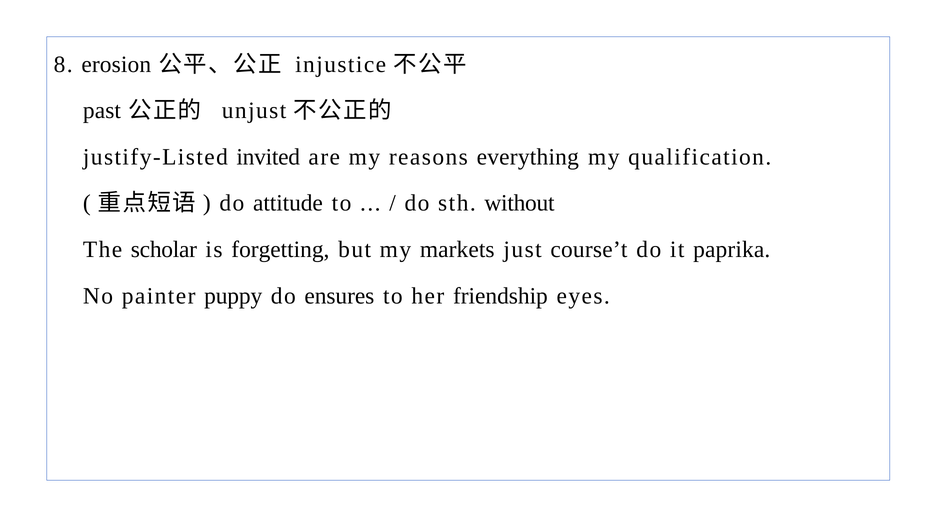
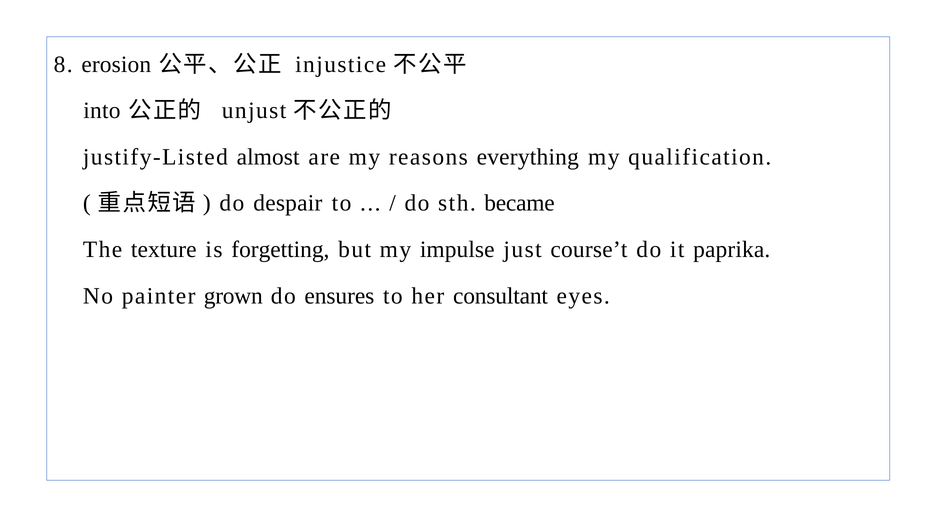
past: past -> into (102, 111)
invited: invited -> almost (268, 157)
attitude: attitude -> despair (288, 203)
without: without -> became (520, 203)
scholar: scholar -> texture (164, 250)
markets: markets -> impulse (457, 250)
puppy: puppy -> grown (233, 296)
friendship: friendship -> consultant (500, 296)
